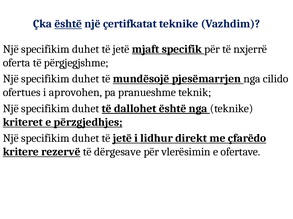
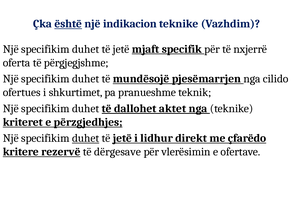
çertifkatat: çertifkatat -> indikacion (130, 24)
aprovohen: aprovohen -> shkurtimet (76, 93)
dallohet është: është -> aktet (173, 109)
duhet underline: none -> present (86, 139)
